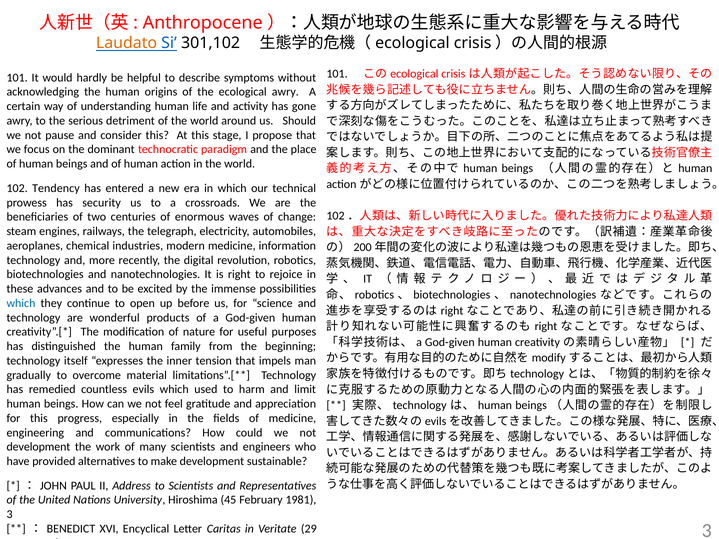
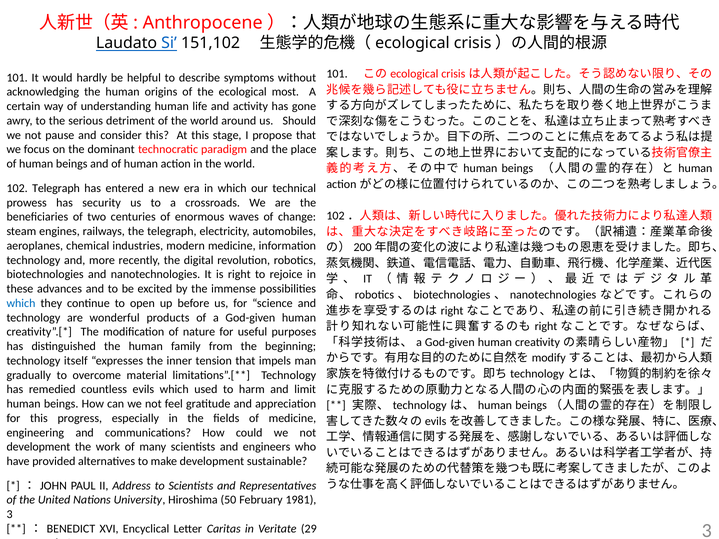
Laudato colour: orange -> black (127, 43)
301,102: 301,102 -> 151,102 (211, 43)
ecological awry: awry -> most (285, 92)
102 Tendency: Tendency -> Telegraph (56, 188)
45: 45 -> 50 (228, 500)
